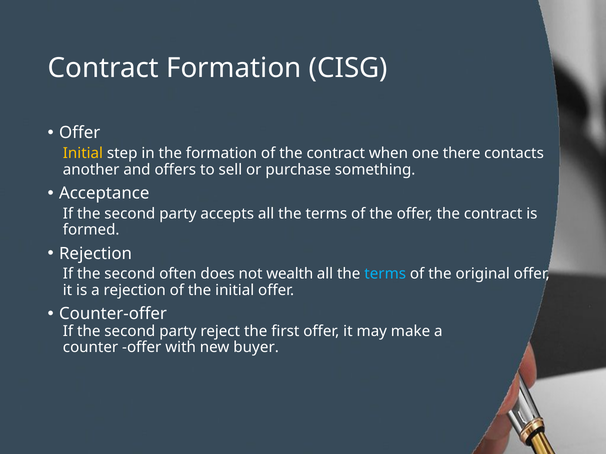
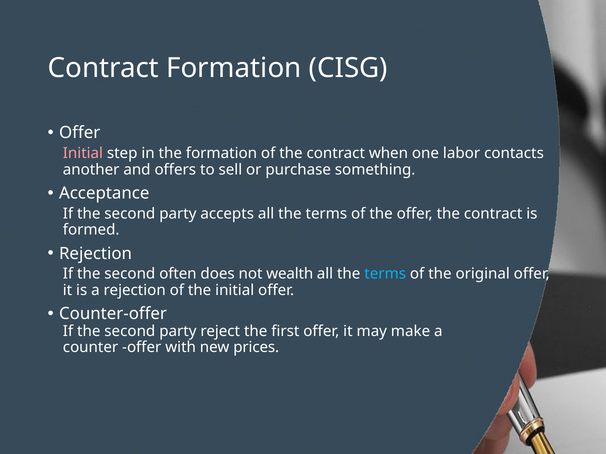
Initial colour: yellow -> pink (83, 153)
there: there -> labor (462, 153)
buyer: buyer -> prices (256, 348)
